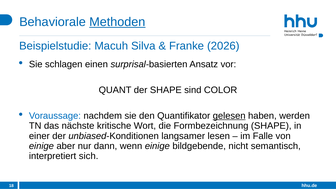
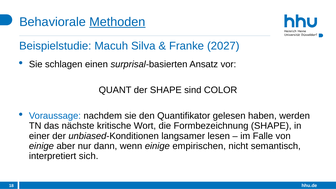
2026: 2026 -> 2027 (223, 46)
gelesen underline: present -> none (229, 116)
bildgebende: bildgebende -> empirischen (199, 146)
